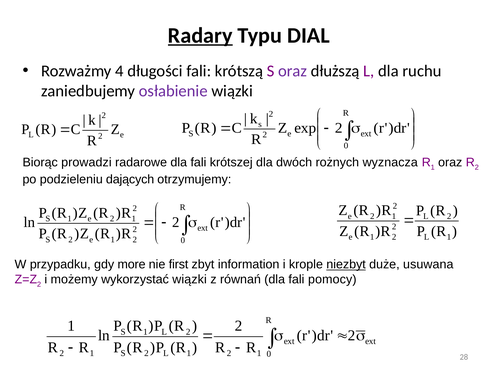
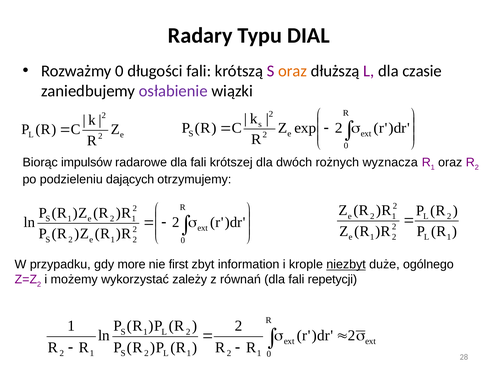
Radary underline: present -> none (200, 35)
Rozważmy 4: 4 -> 0 (119, 71)
oraz colour: purple -> orange (293, 71)
ruchu: ruchu -> czasie (422, 71)
prowadzi: prowadzi -> impulsów (87, 162)
usuwana: usuwana -> ogólnego (428, 264)
wykorzystać wiązki: wiązki -> zależy (190, 279)
pomocy: pomocy -> repetycji (332, 279)
